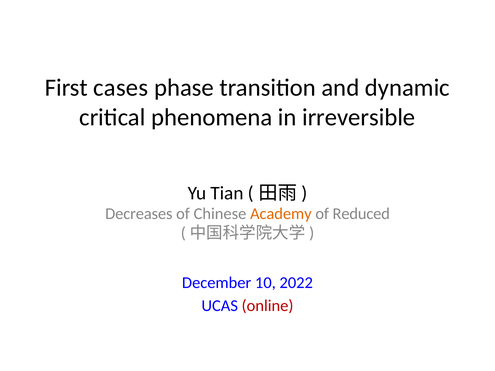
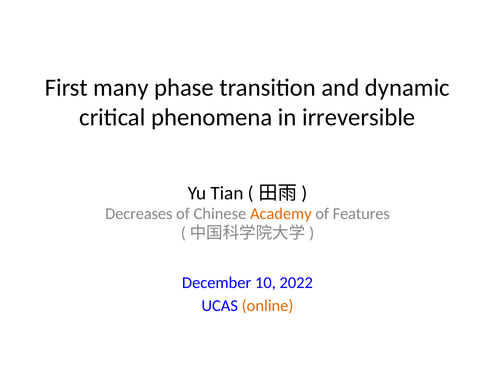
cases: cases -> many (121, 88)
Reduced: Reduced -> Features (361, 214)
online colour: red -> orange (268, 306)
